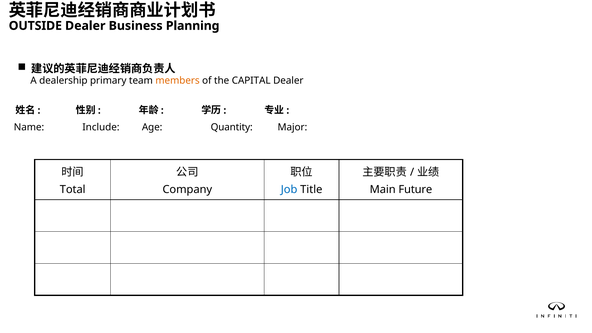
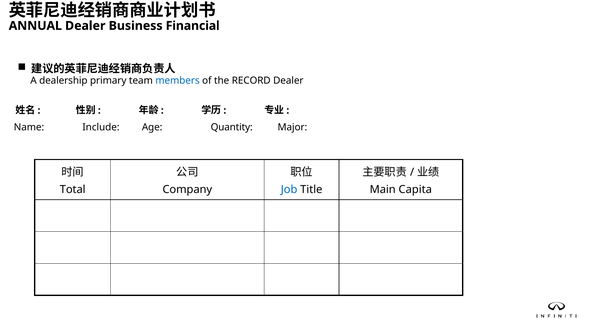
OUTSIDE: OUTSIDE -> ANNUAL (35, 26)
Planning: Planning -> Financial (193, 26)
members colour: orange -> blue (178, 81)
CAPITAL: CAPITAL -> RECORD (251, 81)
Future: Future -> Capita (415, 189)
